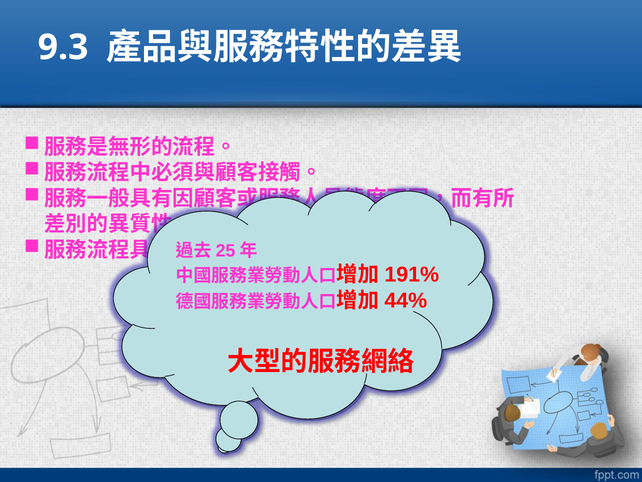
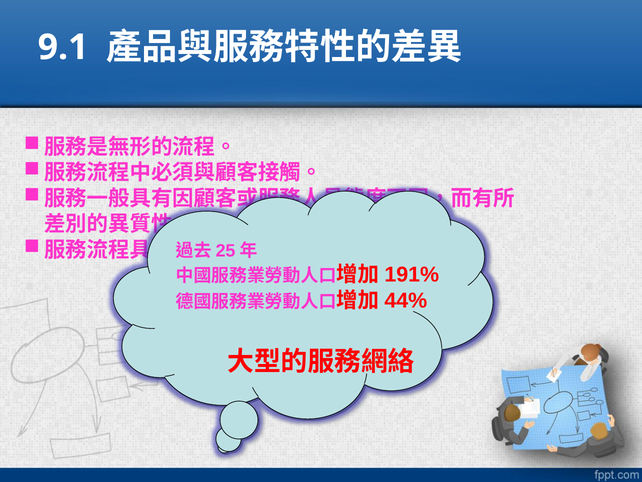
9.3: 9.3 -> 9.1 (63, 47)
